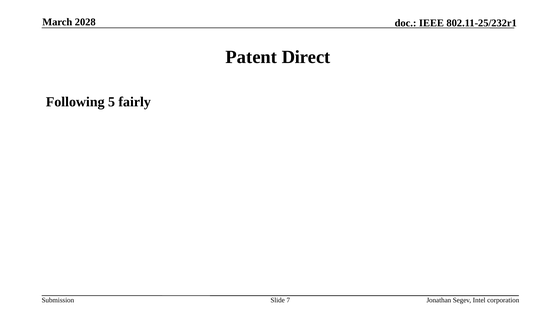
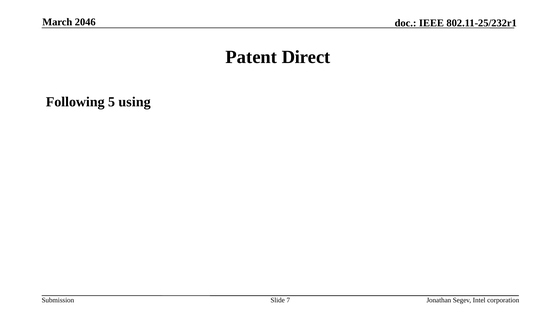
2028: 2028 -> 2046 (85, 22)
fairly: fairly -> using (135, 102)
